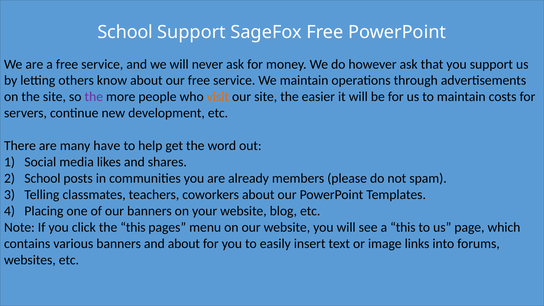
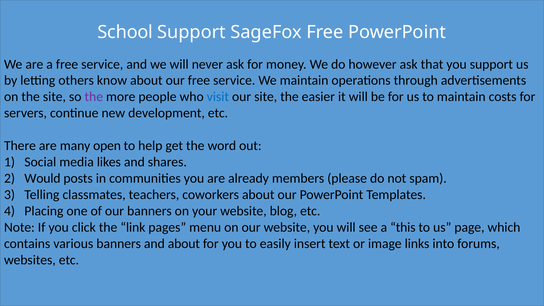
visit colour: orange -> blue (218, 97)
have: have -> open (107, 146)
School: School -> Would (42, 178)
the this: this -> link (133, 227)
